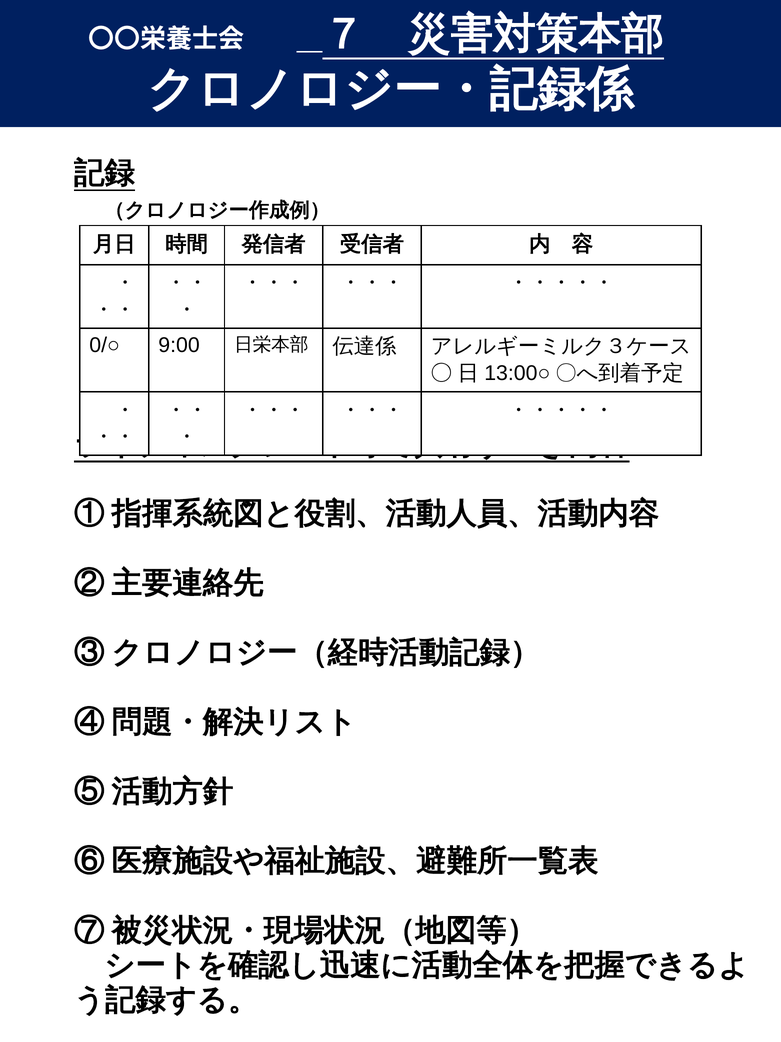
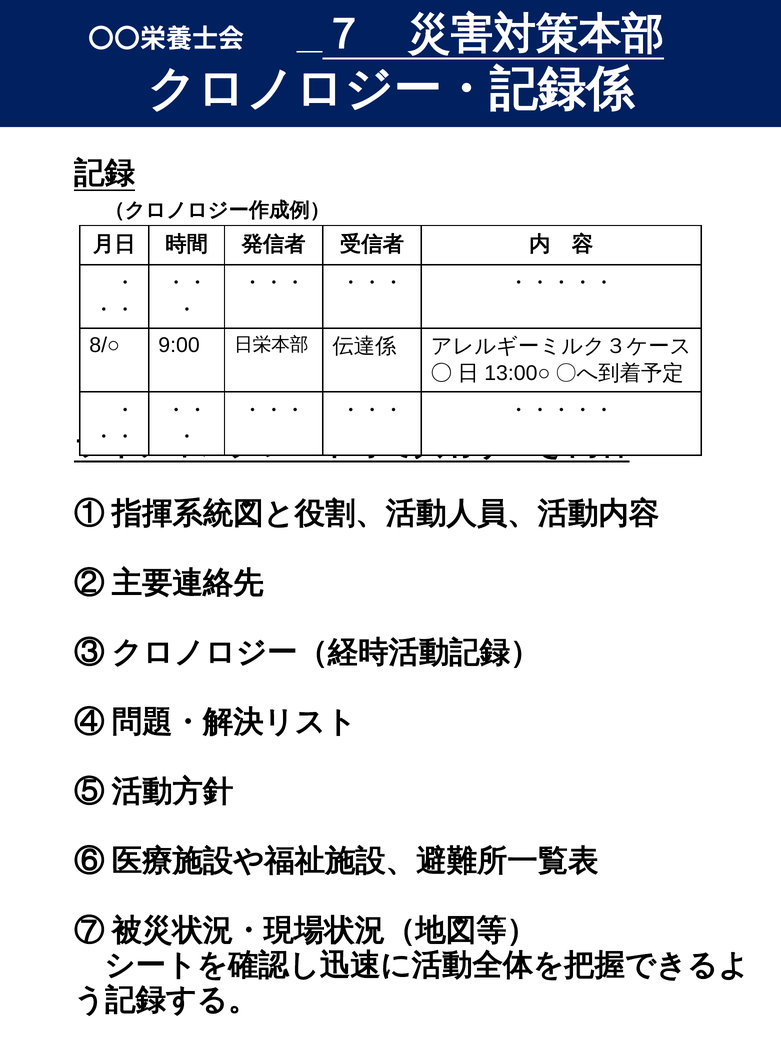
0/○: 0/○ -> 8/○ (105, 345)
